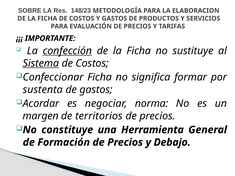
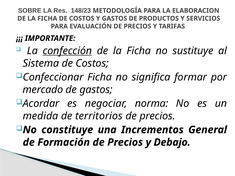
Sistema underline: present -> none (41, 63)
sustenta: sustenta -> mercado (43, 90)
margen: margen -> medida (40, 116)
Herramienta: Herramienta -> Incrementos (152, 130)
